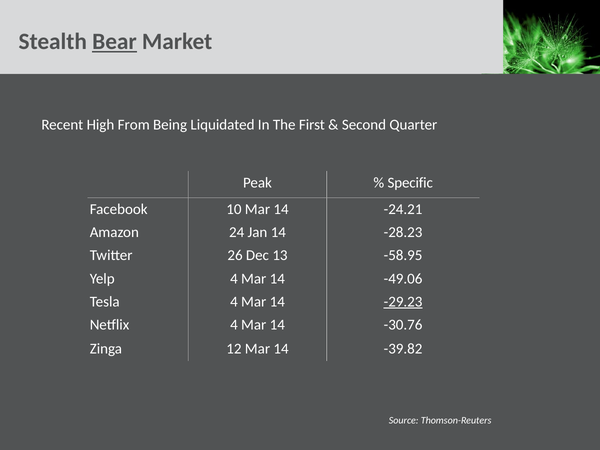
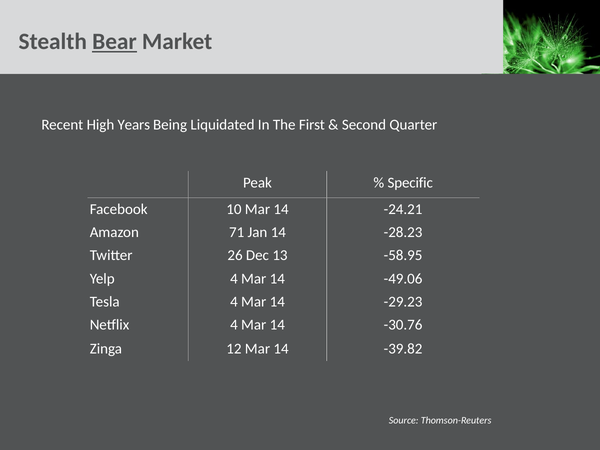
From: From -> Years (134, 125)
24: 24 -> 71 (237, 232)
-29.23 underline: present -> none (403, 302)
